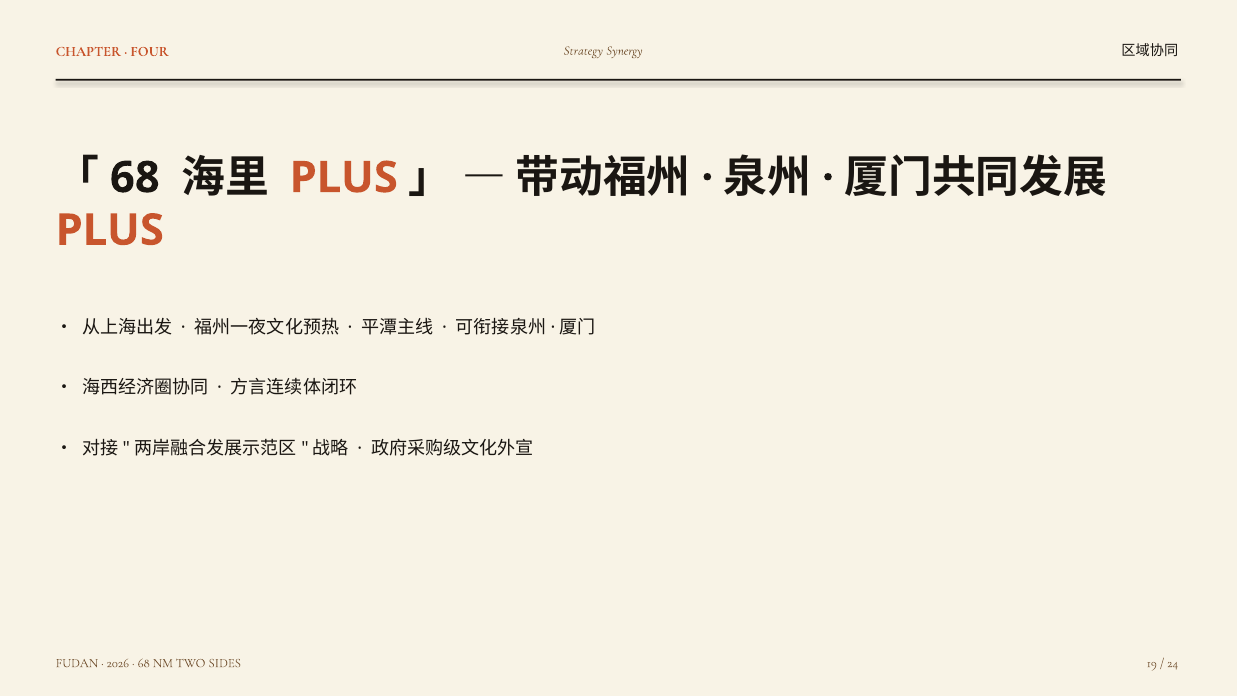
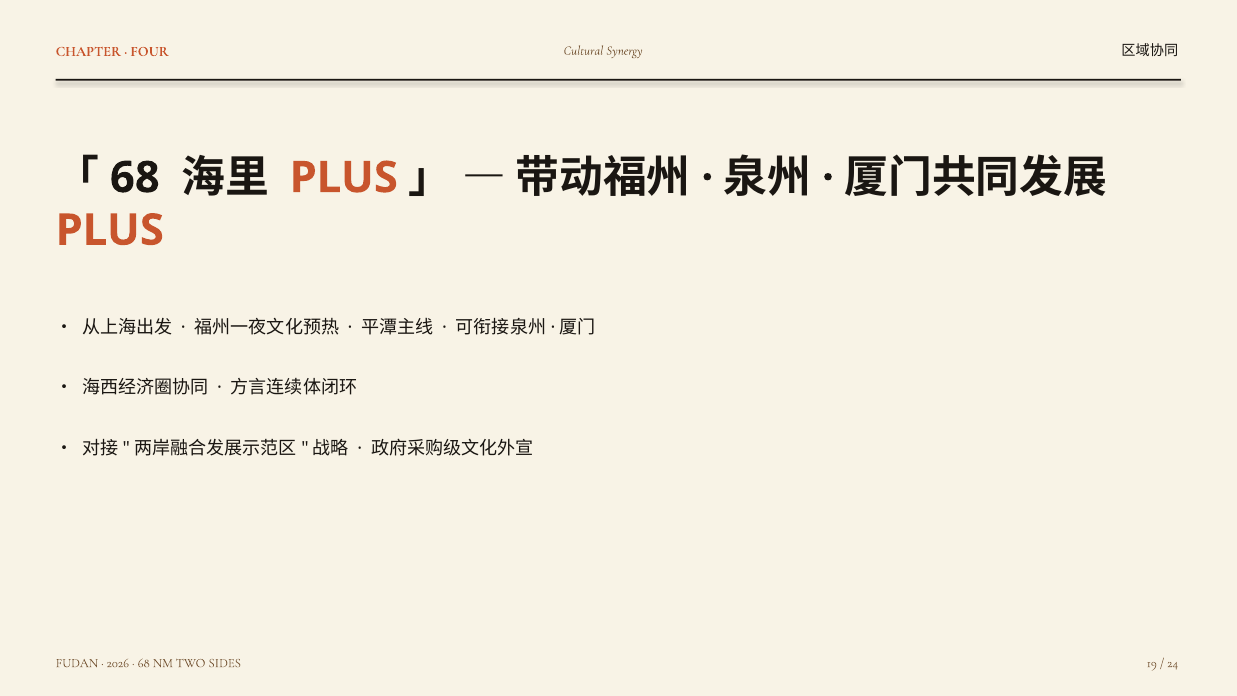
Strategy: Strategy -> Cultural (583, 50)
